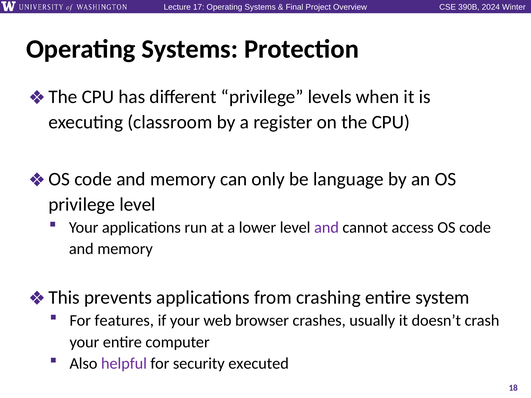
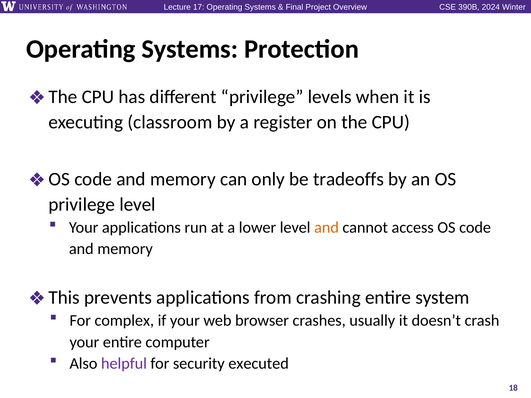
language: language -> tradeoffs (349, 179)
and colour: purple -> orange (326, 228)
features: features -> complex (124, 321)
